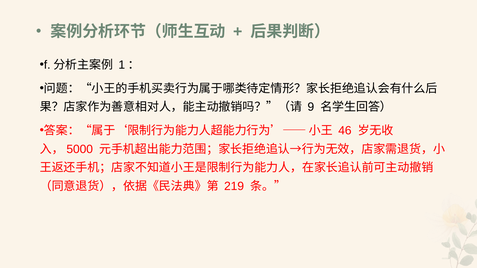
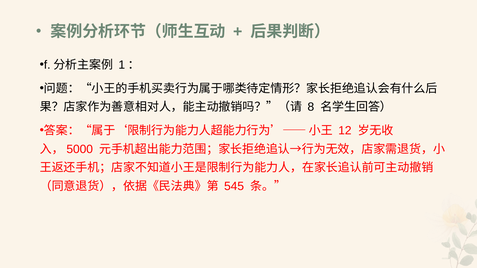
9: 9 -> 8 (311, 107)
46: 46 -> 12 (345, 131)
219: 219 -> 545 (234, 186)
